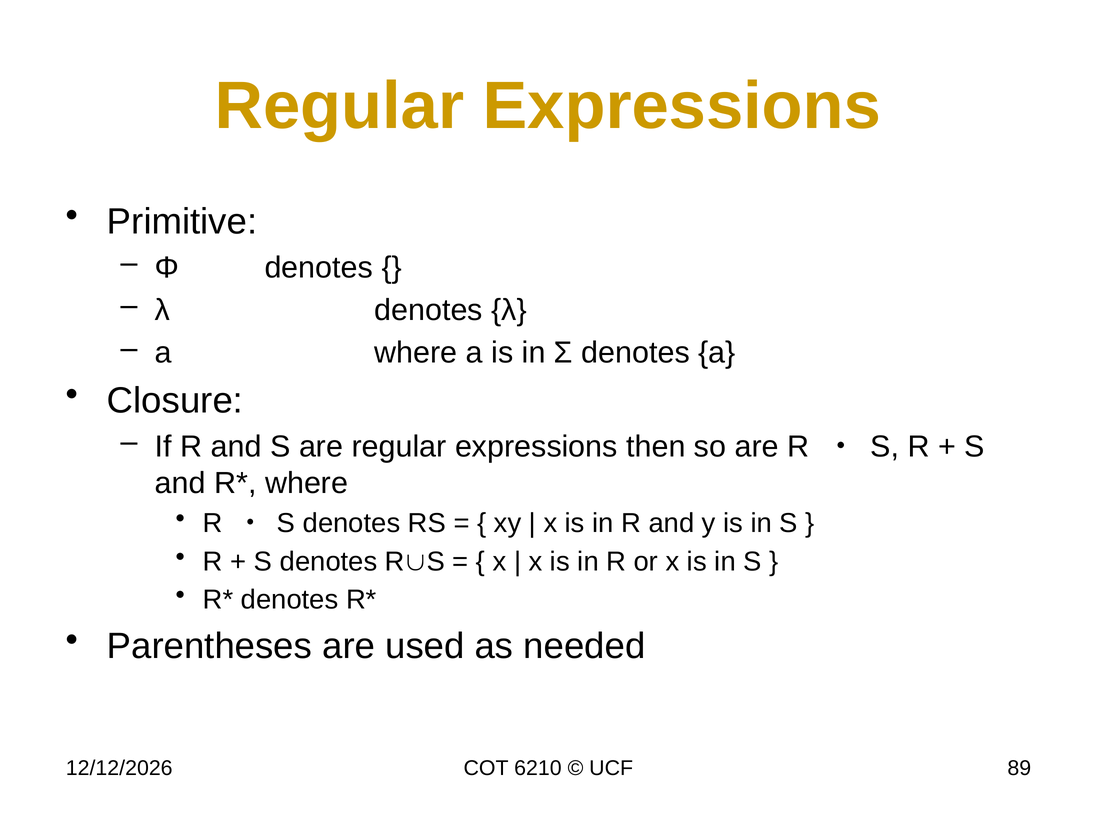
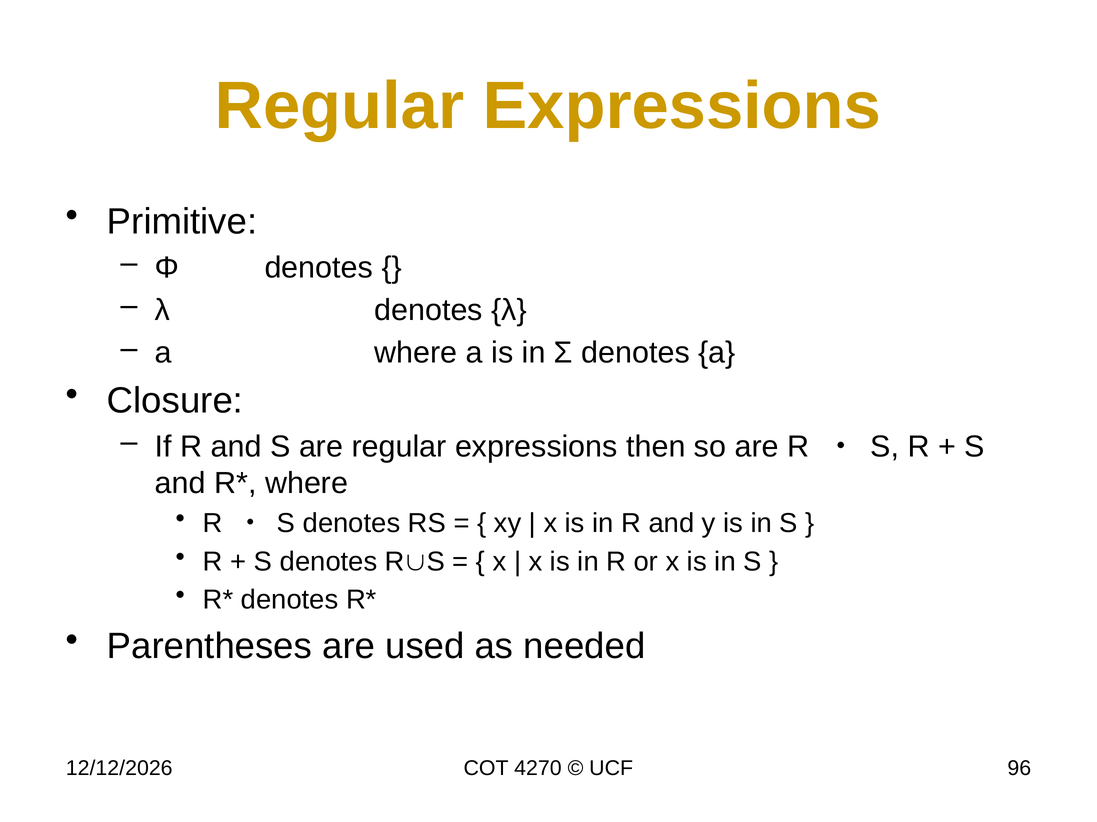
6210: 6210 -> 4270 (538, 769)
89: 89 -> 96 (1019, 769)
